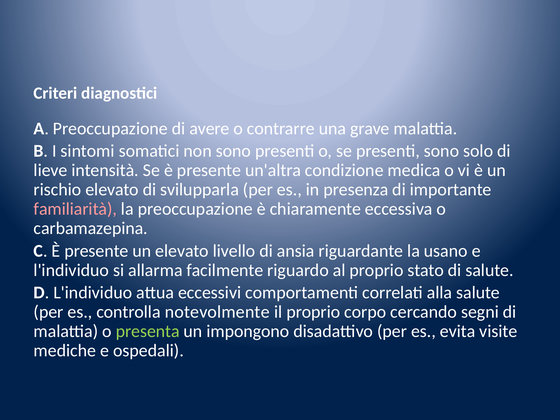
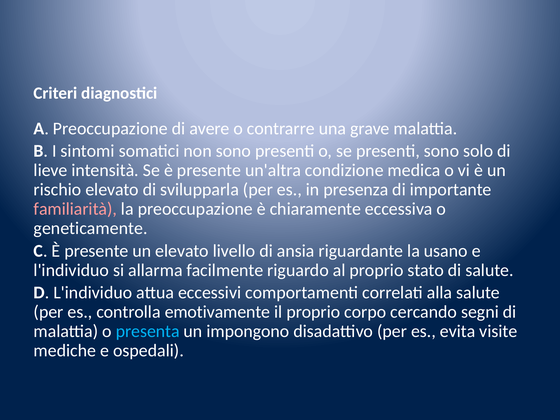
carbamazepina: carbamazepina -> geneticamente (91, 228)
notevolmente: notevolmente -> emotivamente (217, 312)
presenta colour: light green -> light blue (148, 331)
